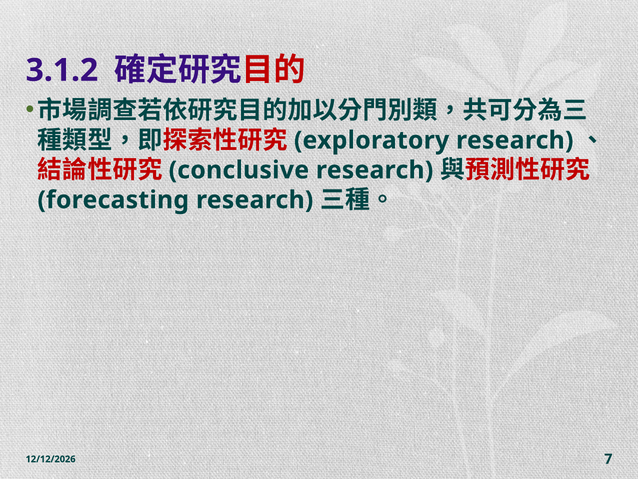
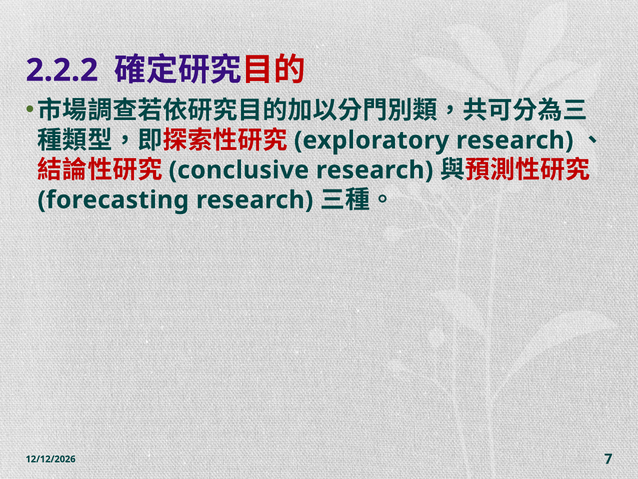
3.1.2: 3.1.2 -> 2.2.2 (62, 70)
